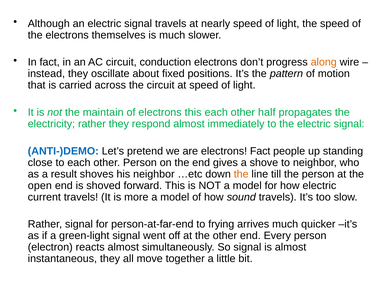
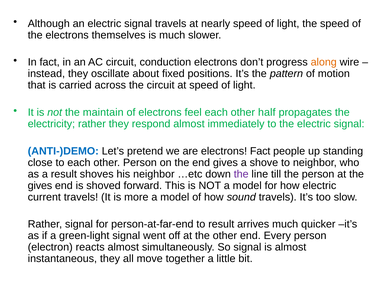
electrons this: this -> feel (193, 112)
the colour: orange -> purple (241, 174)
open: open -> gives (40, 186)
to frying: frying -> result (221, 224)
